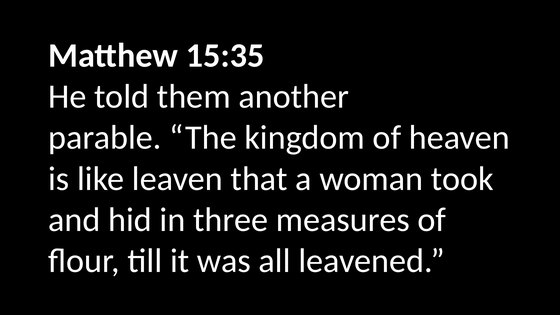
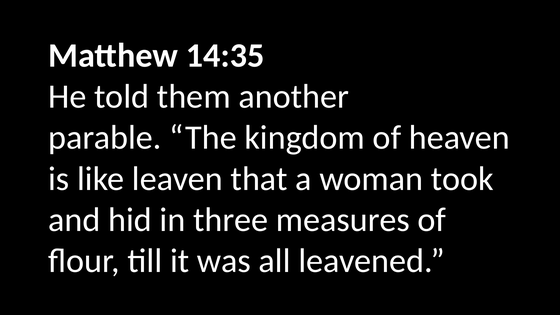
15:35: 15:35 -> 14:35 (225, 56)
